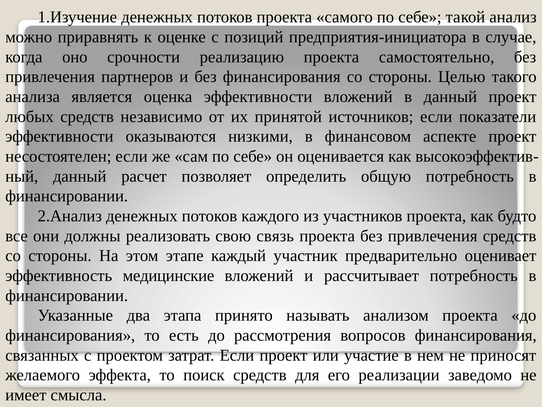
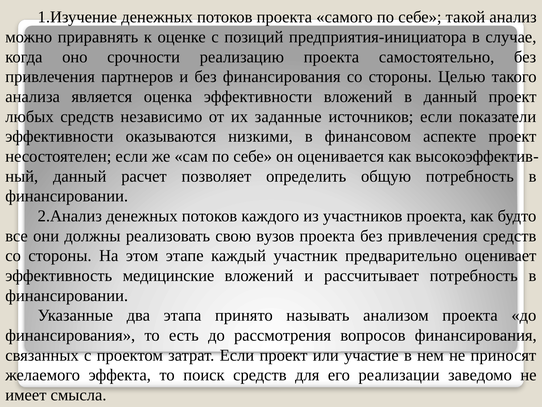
принятой: принятой -> заданные (288, 116)
связь: связь -> вузов (275, 236)
